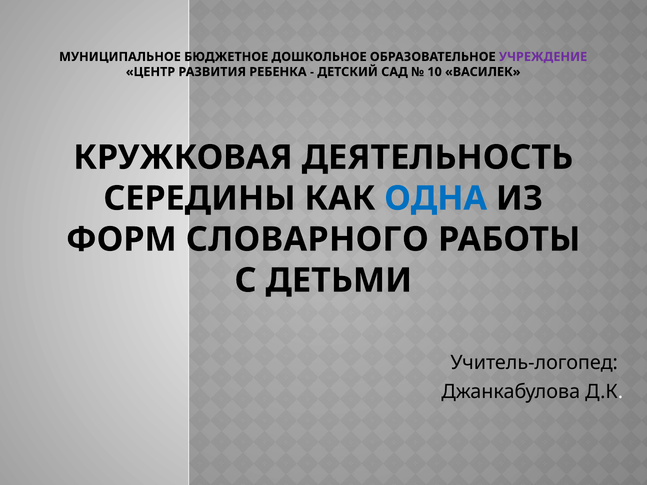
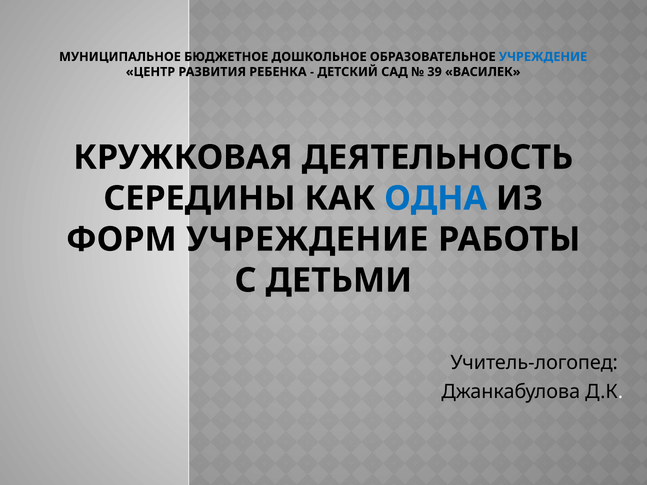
УЧРЕЖДЕНИЕ colour: purple -> blue (543, 57)
10: 10 -> 39 (435, 72)
ФОРМ СЛОВАРНОГО: СЛОВАРНОГО -> УЧРЕЖДЕНИЕ (307, 240)
